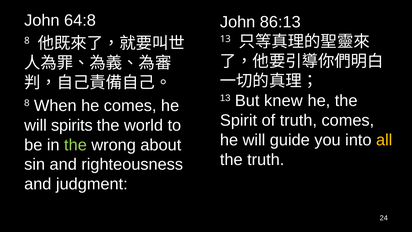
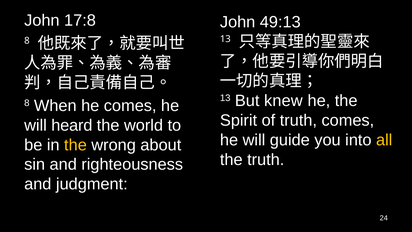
64:8: 64:8 -> 17:8 (80, 21)
86:13: 86:13 -> 49:13 (280, 22)
spirits: spirits -> heard (72, 125)
the colour: light green -> yellow (75, 145)
